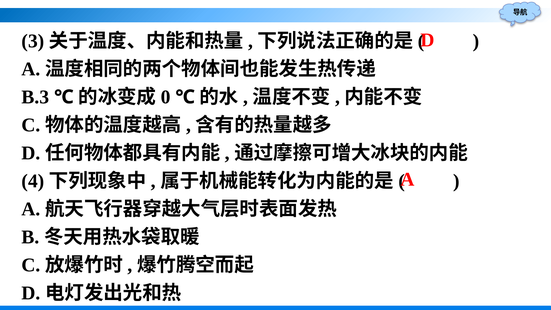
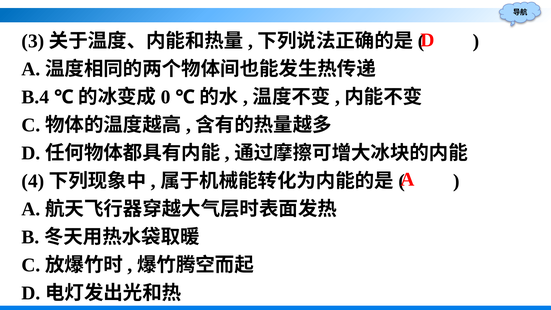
B.3: B.3 -> B.4 (35, 97)
